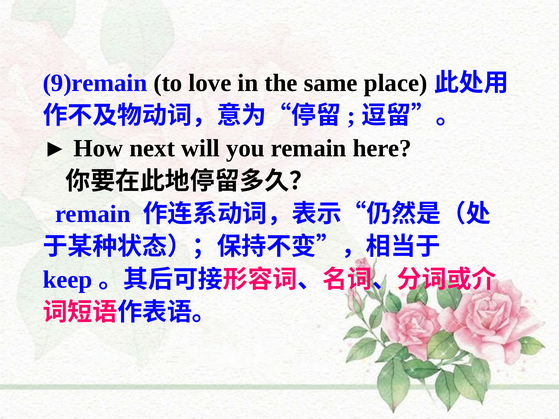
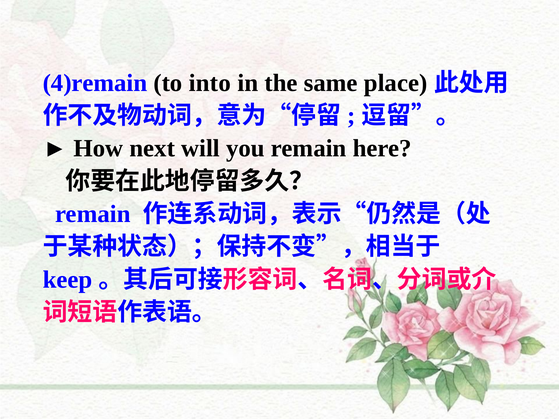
9)remain: 9)remain -> 4)remain (95, 83)
love: love -> into (210, 83)
